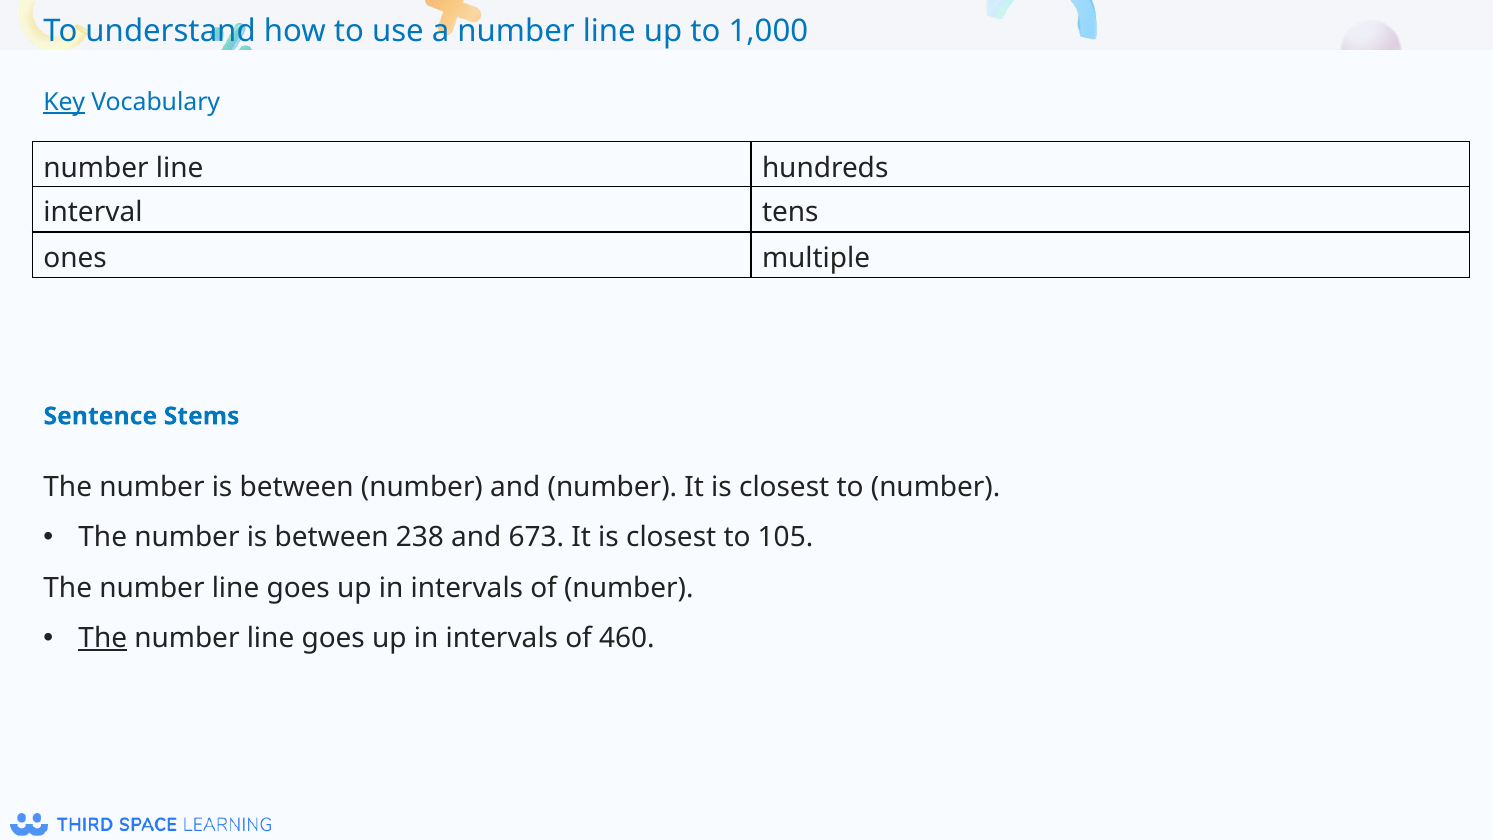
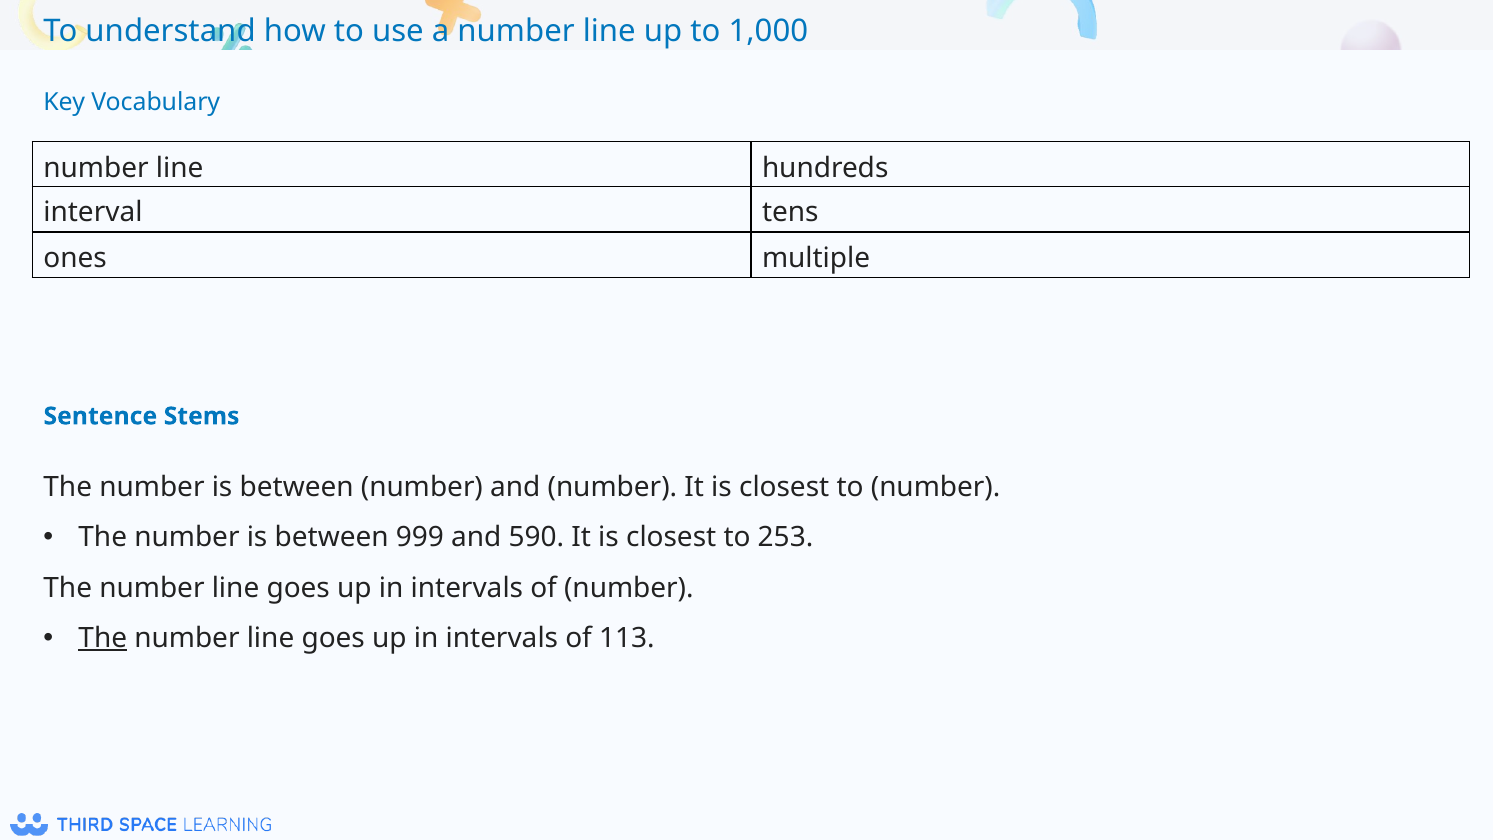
Key underline: present -> none (64, 102)
238: 238 -> 999 (420, 537)
673: 673 -> 590 (536, 537)
105: 105 -> 253 (786, 537)
460: 460 -> 113 (627, 638)
